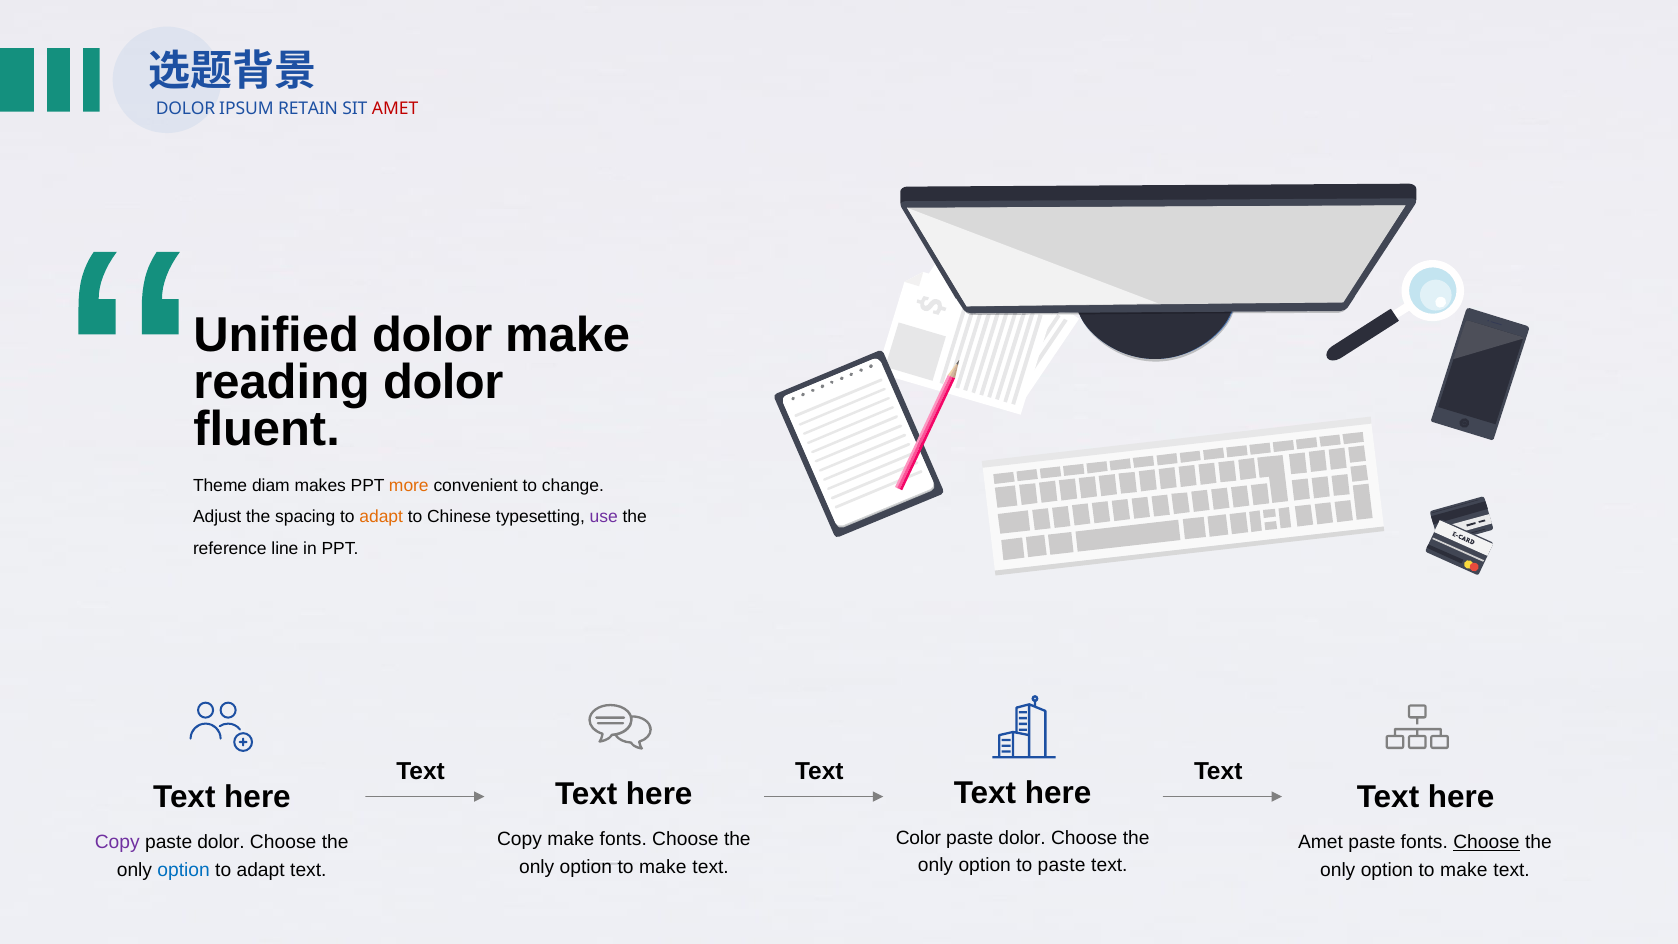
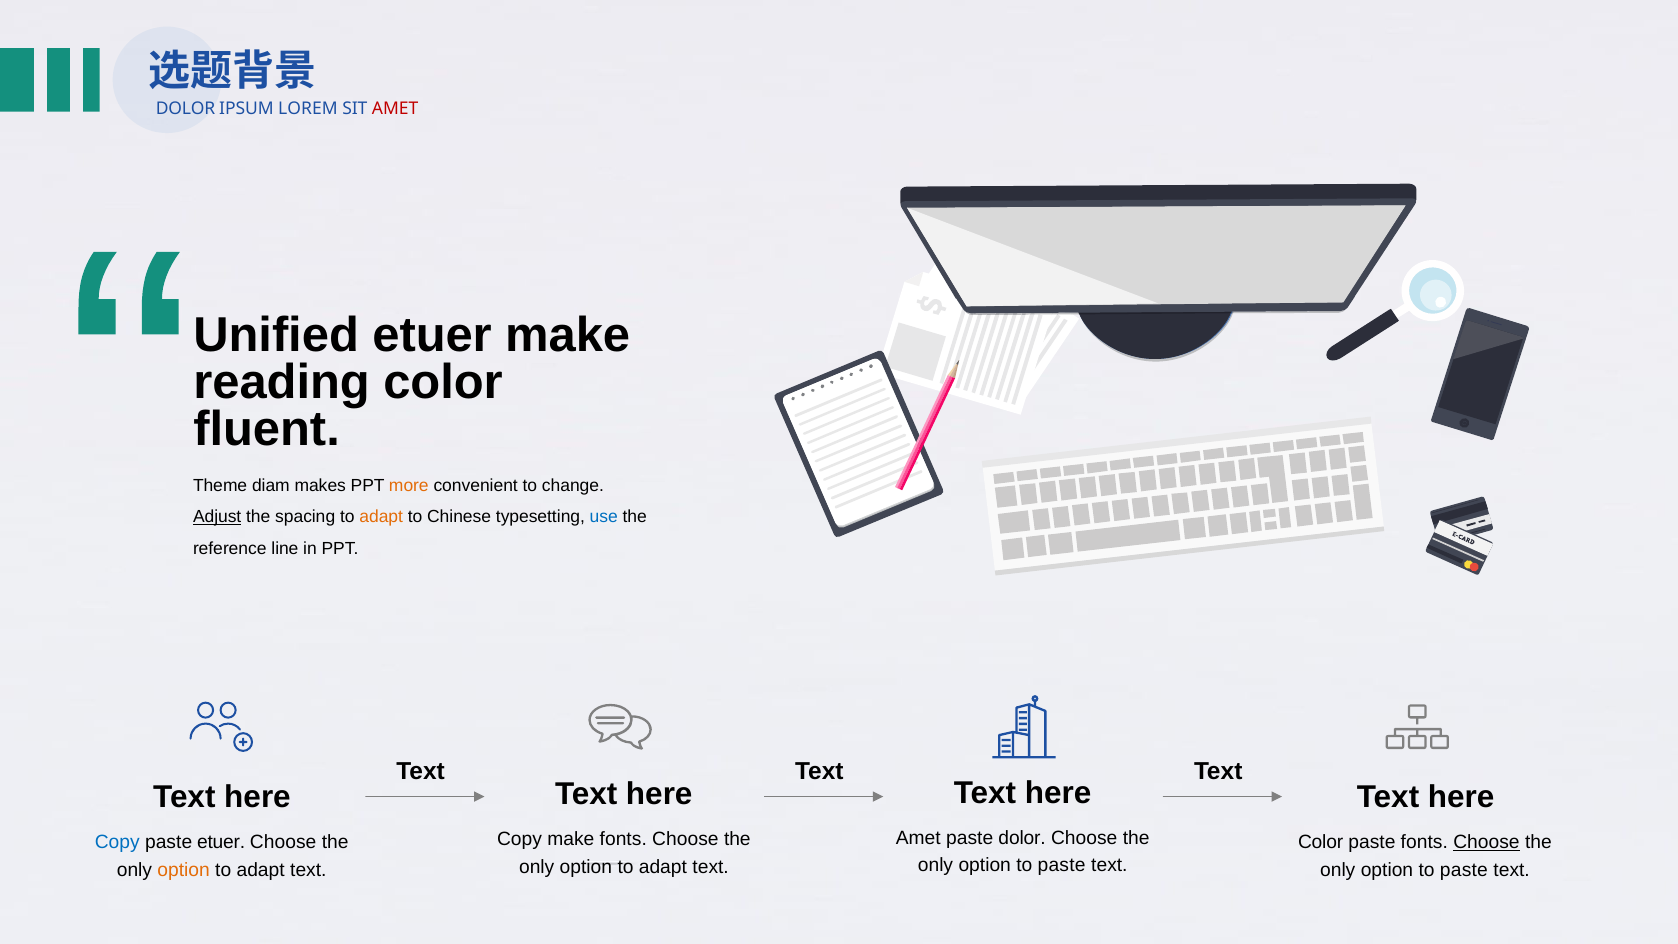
RETAIN: RETAIN -> LOREM (308, 109)
Unified dolor: dolor -> etuer (432, 335)
reading dolor: dolor -> color (443, 382)
Adjust underline: none -> present (217, 517)
use colour: purple -> blue (604, 517)
Color: Color -> Amet (918, 838)
Copy colour: purple -> blue (117, 842)
dolor: dolor -> etuer (221, 842)
Amet: Amet -> Color (1321, 842)
make: make -> adapt (663, 867)
option colour: blue -> orange (184, 870)
make: make -> paste (1464, 870)
